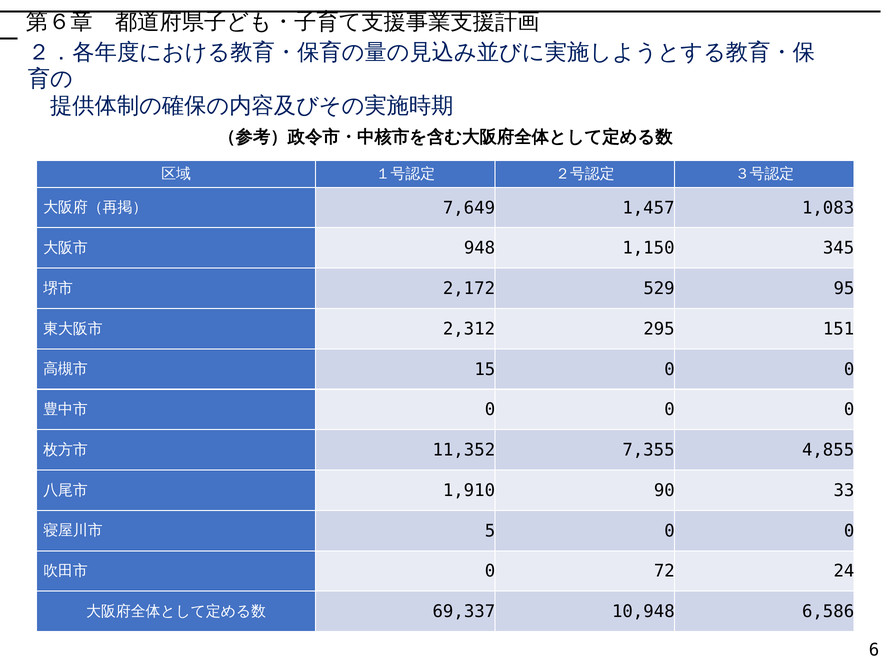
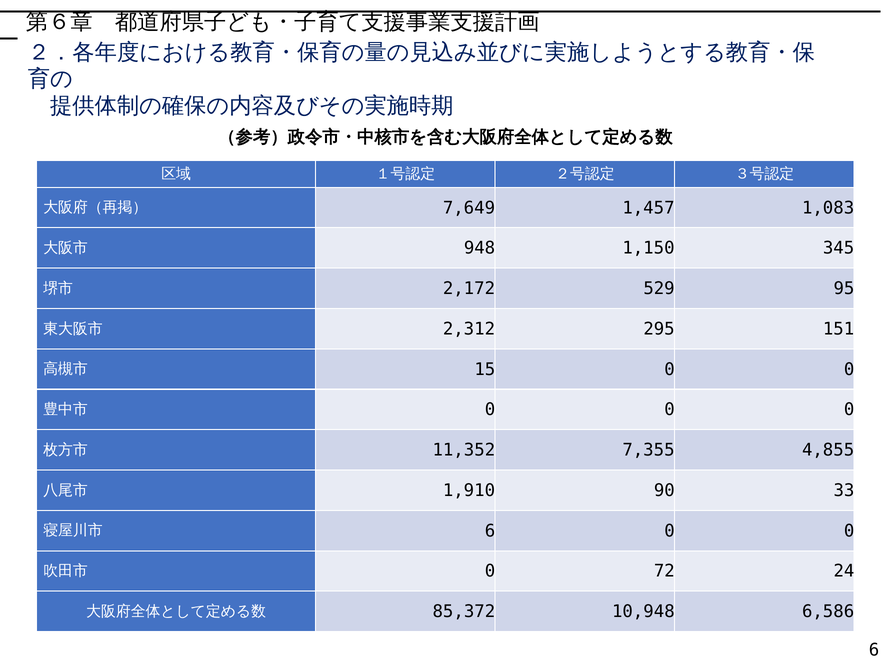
5: 5 -> 6 (490, 530)
69,337: 69,337 -> 85,372 (464, 611)
